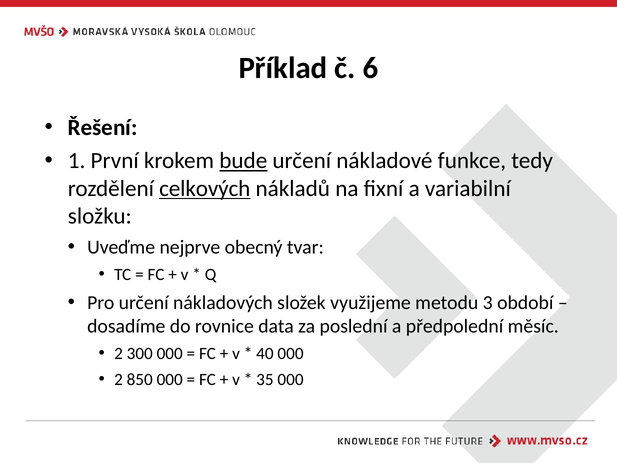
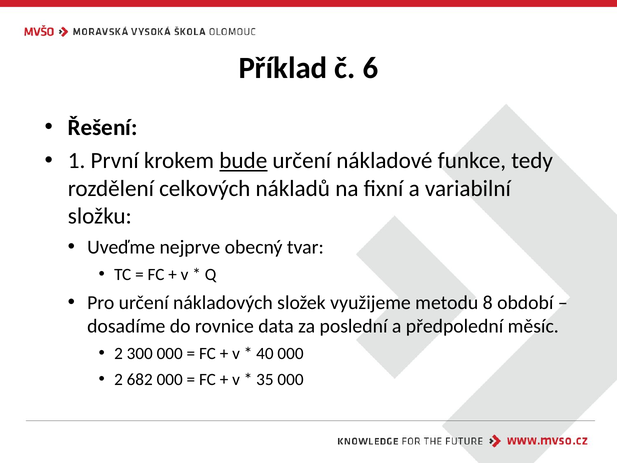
celkových underline: present -> none (205, 188)
3: 3 -> 8 (488, 302)
850: 850 -> 682 (140, 379)
